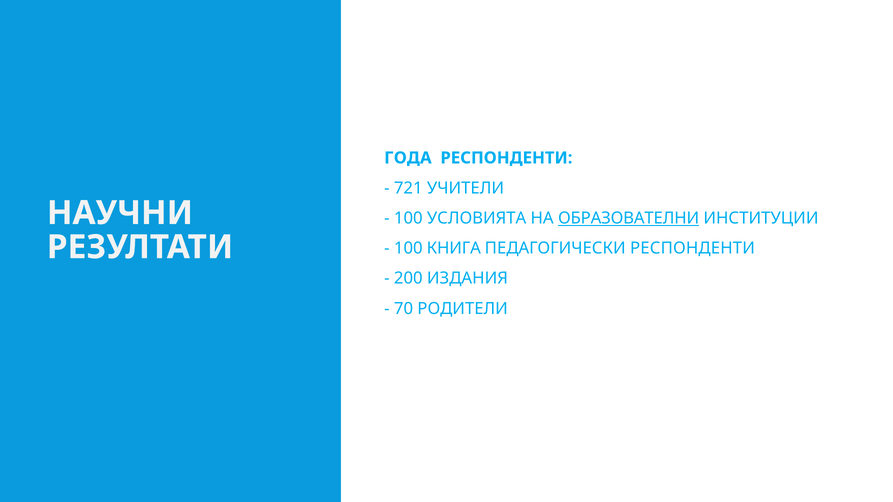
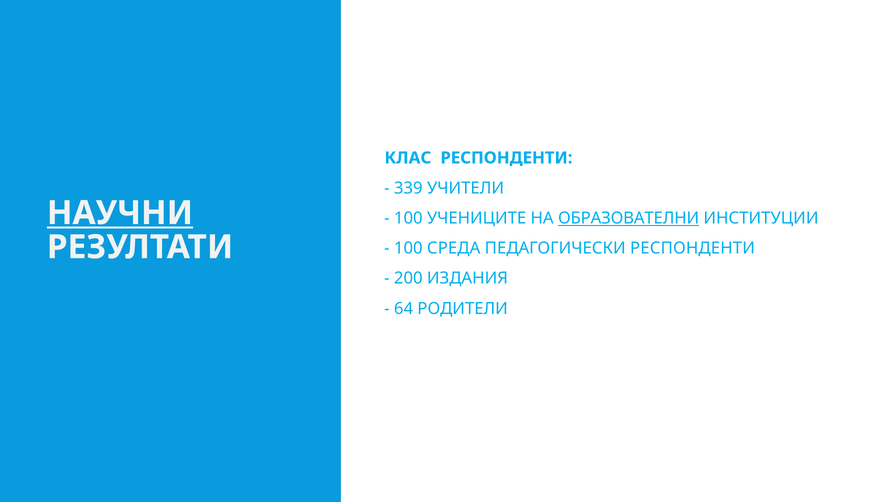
ГОДА: ГОДА -> КЛАС (408, 158)
721: 721 -> 339 (408, 188)
НАУЧНИ underline: none -> present (120, 213)
УСЛОВИЯТА: УСЛОВИЯТА -> УЧЕНИЦИТЕ (477, 218)
КНИГА: КНИГА -> СРЕДА (454, 248)
70: 70 -> 64 (404, 309)
